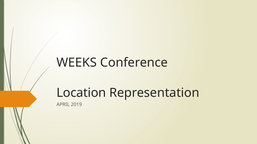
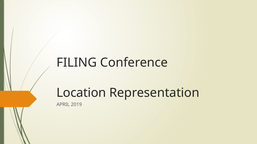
WEEKS: WEEKS -> FILING (77, 63)
